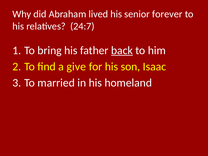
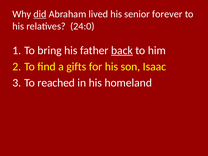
did underline: none -> present (40, 14)
24:7: 24:7 -> 24:0 (82, 26)
give: give -> gifts (76, 67)
married: married -> reached (56, 83)
